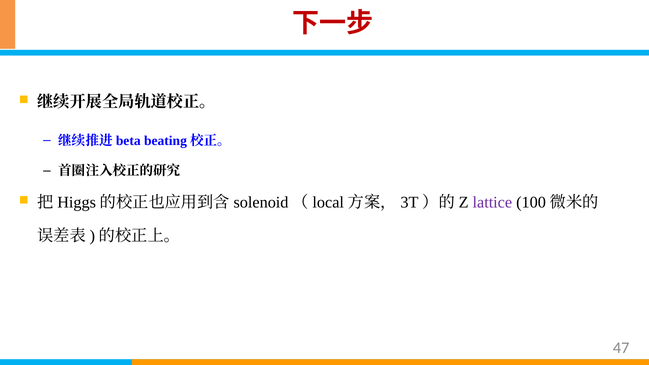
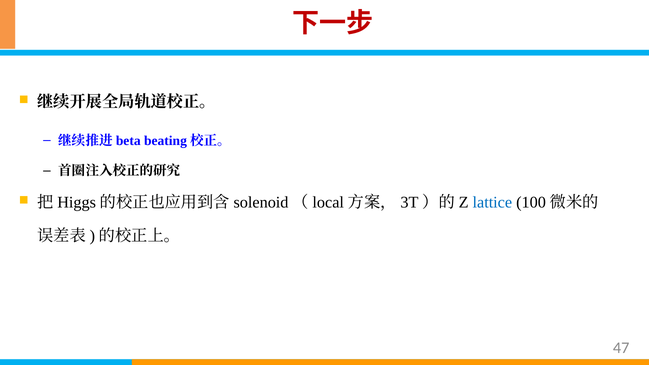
lattice colour: purple -> blue (492, 203)
